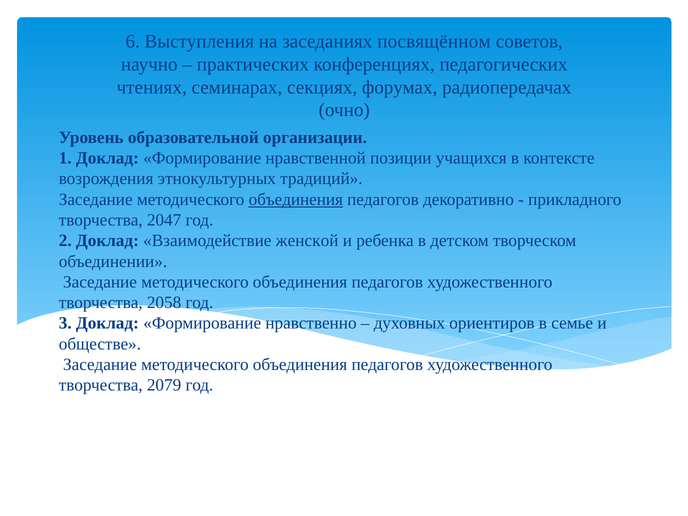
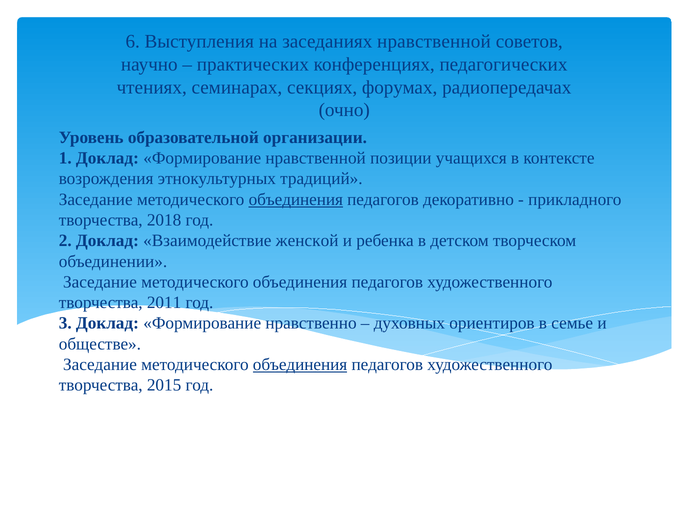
заседаниях посвящённом: посвящённом -> нравственной (434, 41)
2047: 2047 -> 2018 (164, 220)
2058: 2058 -> 2011 (164, 303)
объединения underline: none -> present (300, 365)
2079: 2079 -> 2015 (164, 385)
